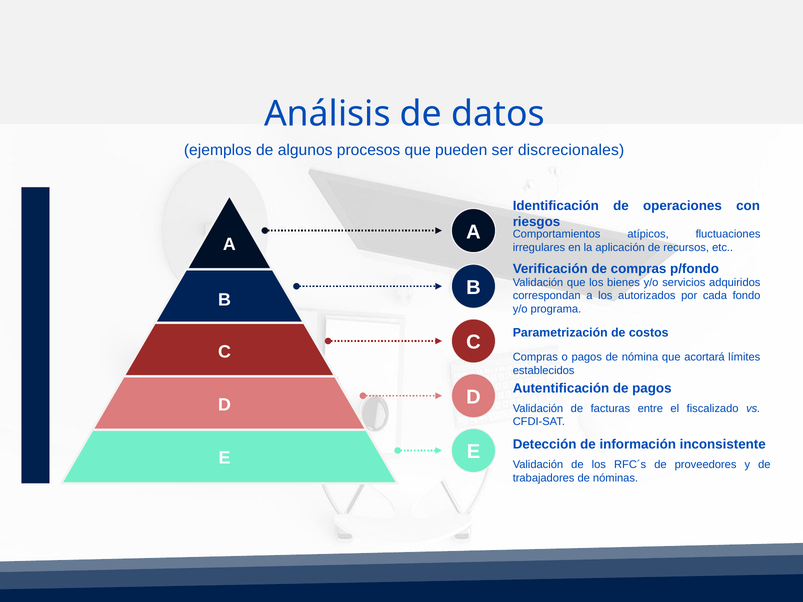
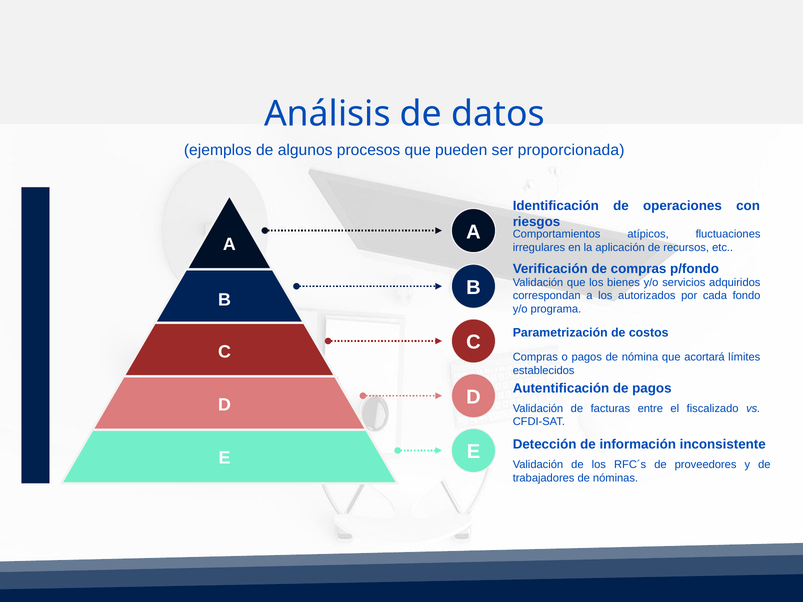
discrecionales: discrecionales -> proporcionada (571, 150)
